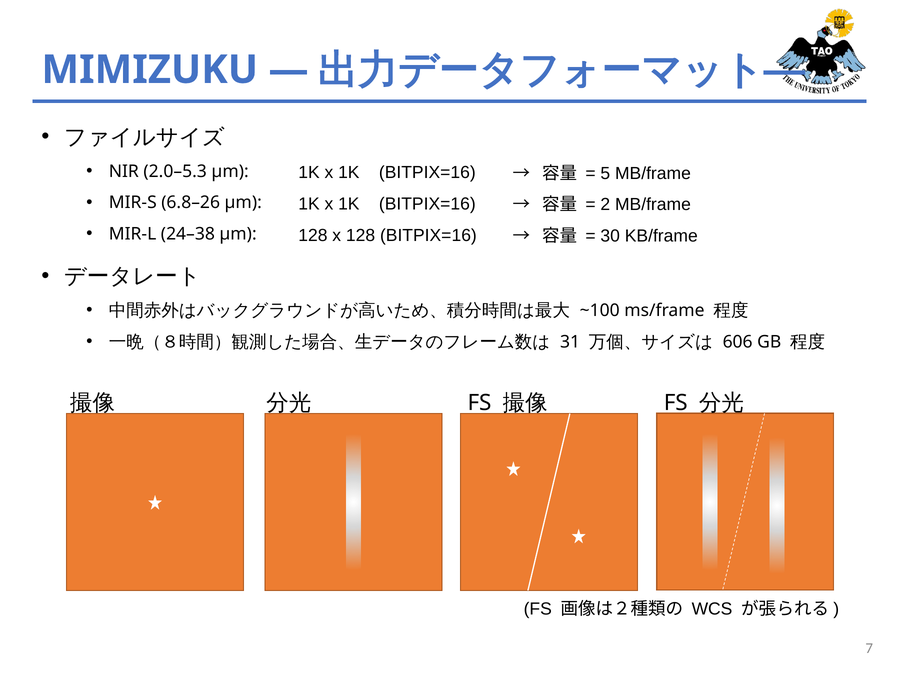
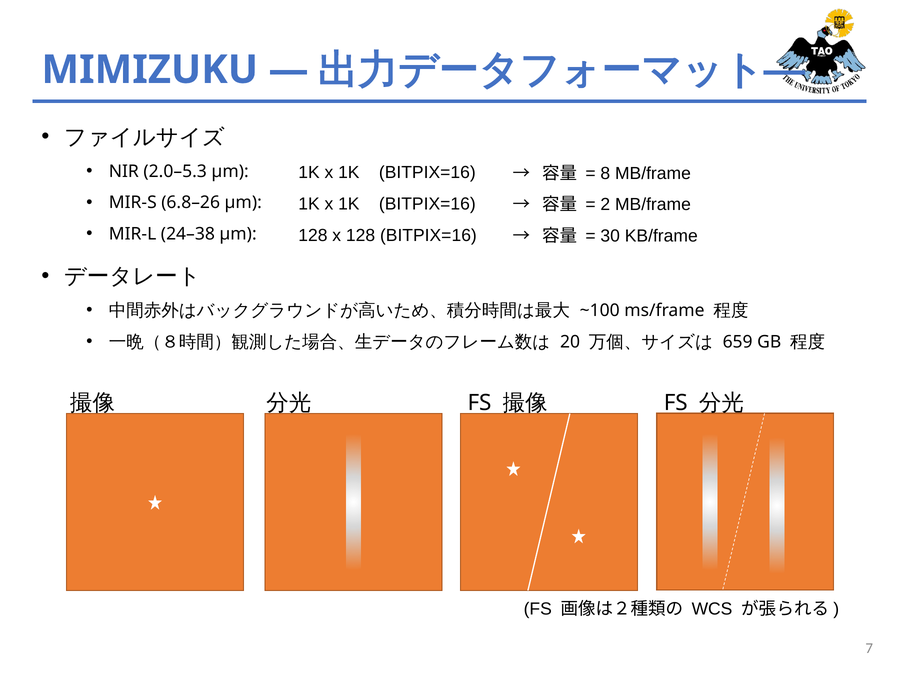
5: 5 -> 8 (605, 173)
31: 31 -> 20 (570, 342)
606: 606 -> 659 (738, 342)
